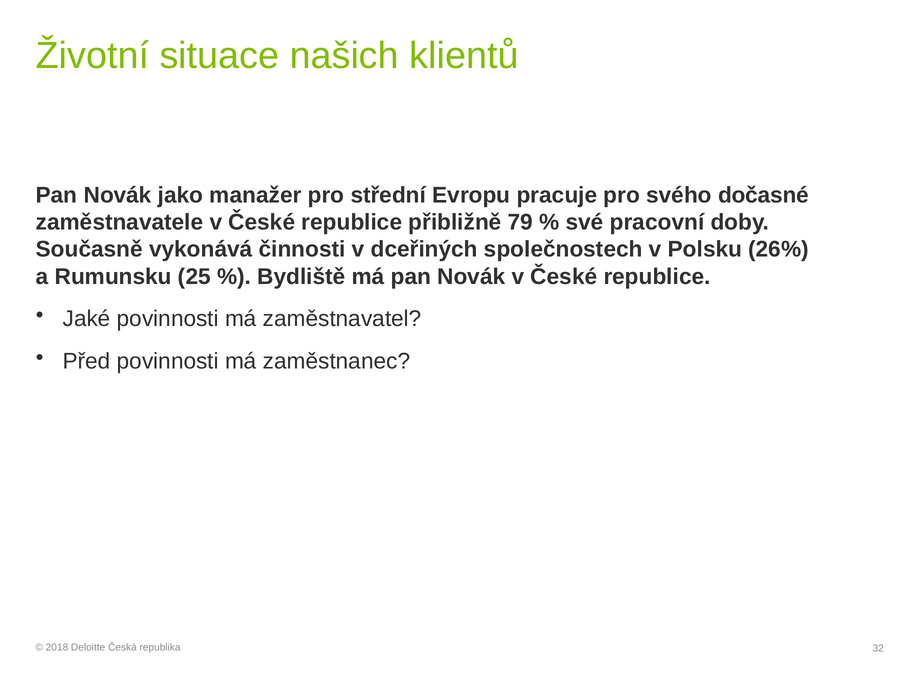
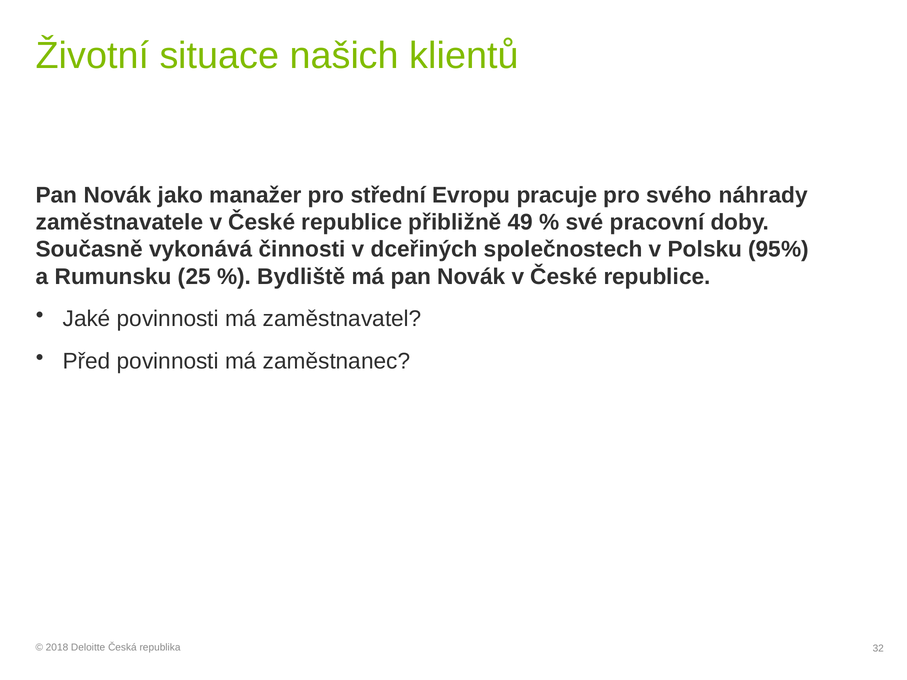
dočasné: dočasné -> náhrady (763, 195)
79: 79 -> 49 (520, 222)
26%: 26% -> 95% (779, 250)
